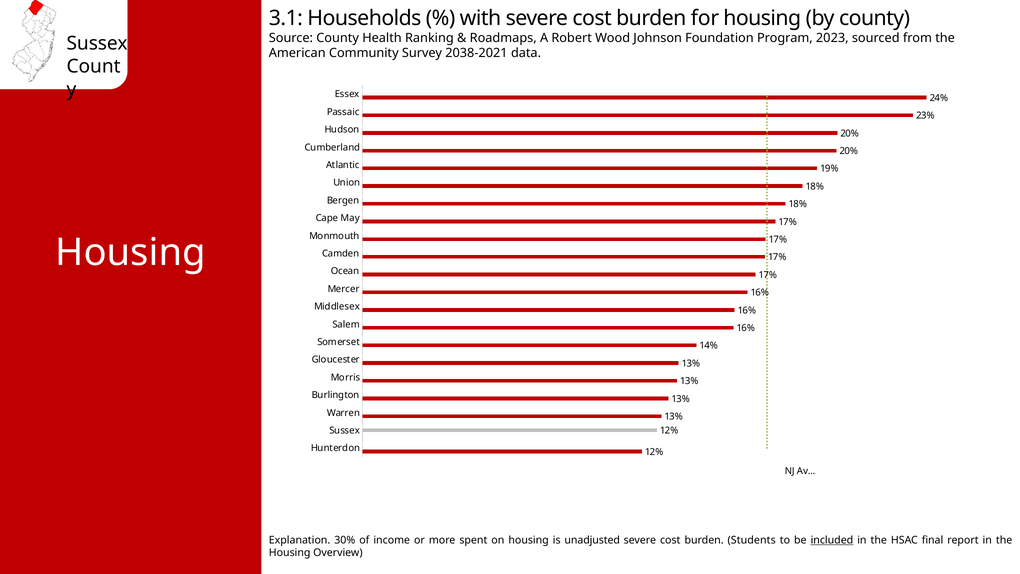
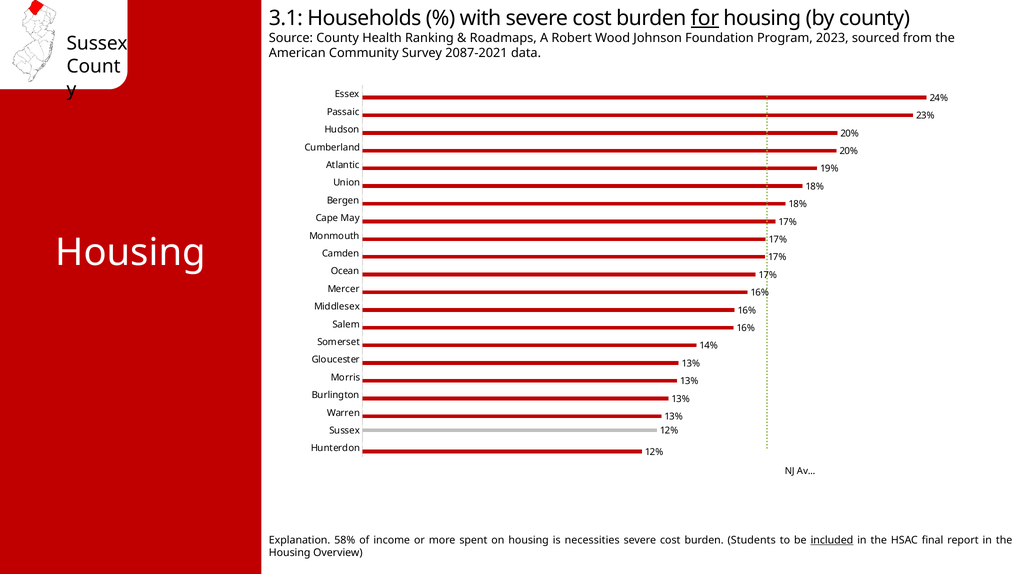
for underline: none -> present (705, 18)
2038-2021: 2038-2021 -> 2087-2021 (476, 53)
30%: 30% -> 58% (345, 540)
unadjusted: unadjusted -> necessities (592, 540)
